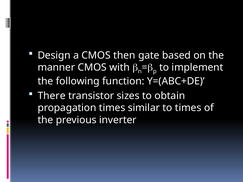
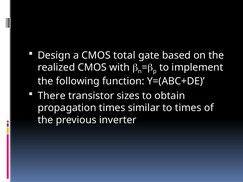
then: then -> total (124, 55)
manner: manner -> realized (56, 68)
